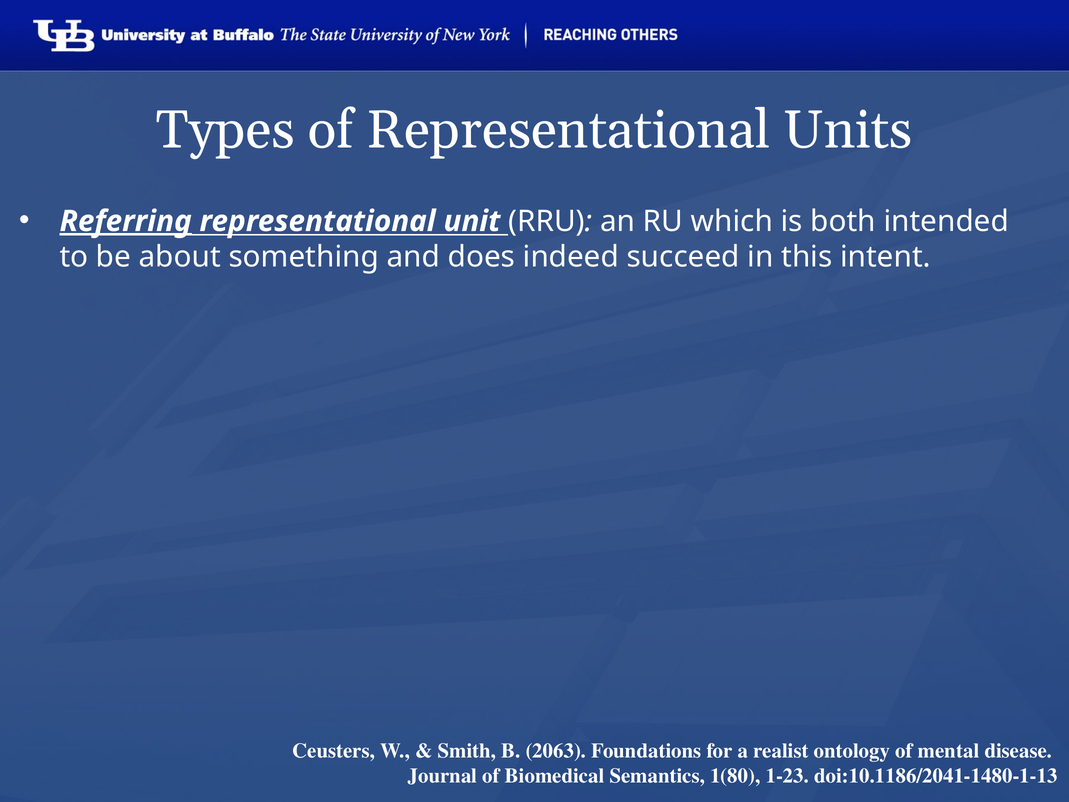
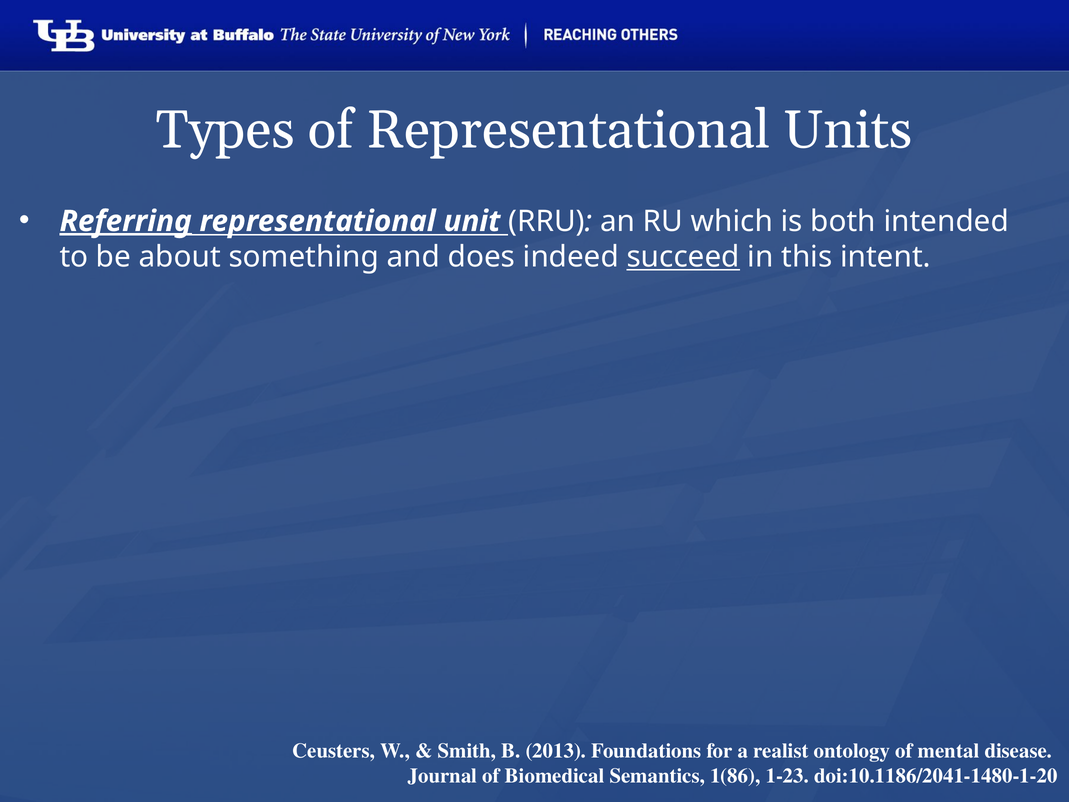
succeed underline: none -> present (683, 257)
2063: 2063 -> 2013 (556, 751)
1(80: 1(80 -> 1(86 (735, 776)
doi:10.1186/2041-1480-1-13: doi:10.1186/2041-1480-1-13 -> doi:10.1186/2041-1480-1-20 (936, 776)
